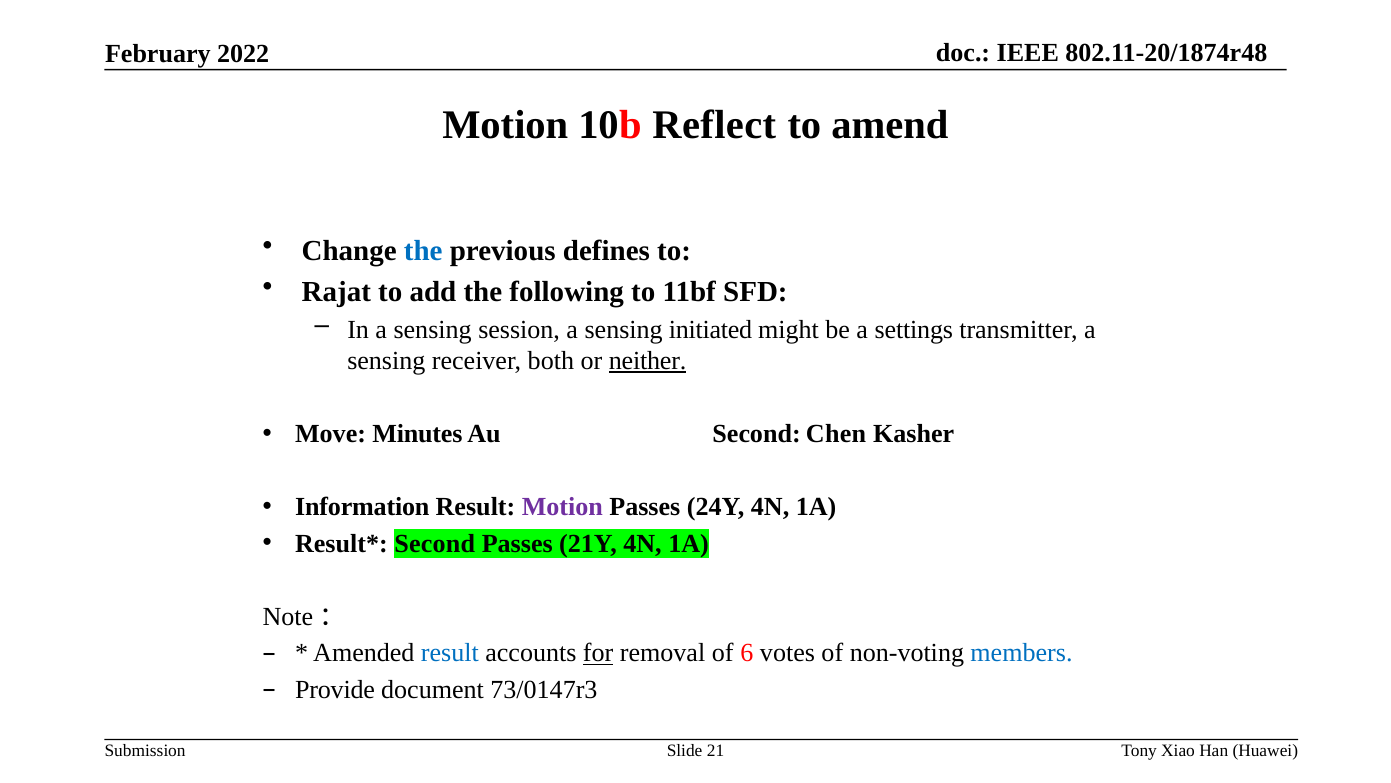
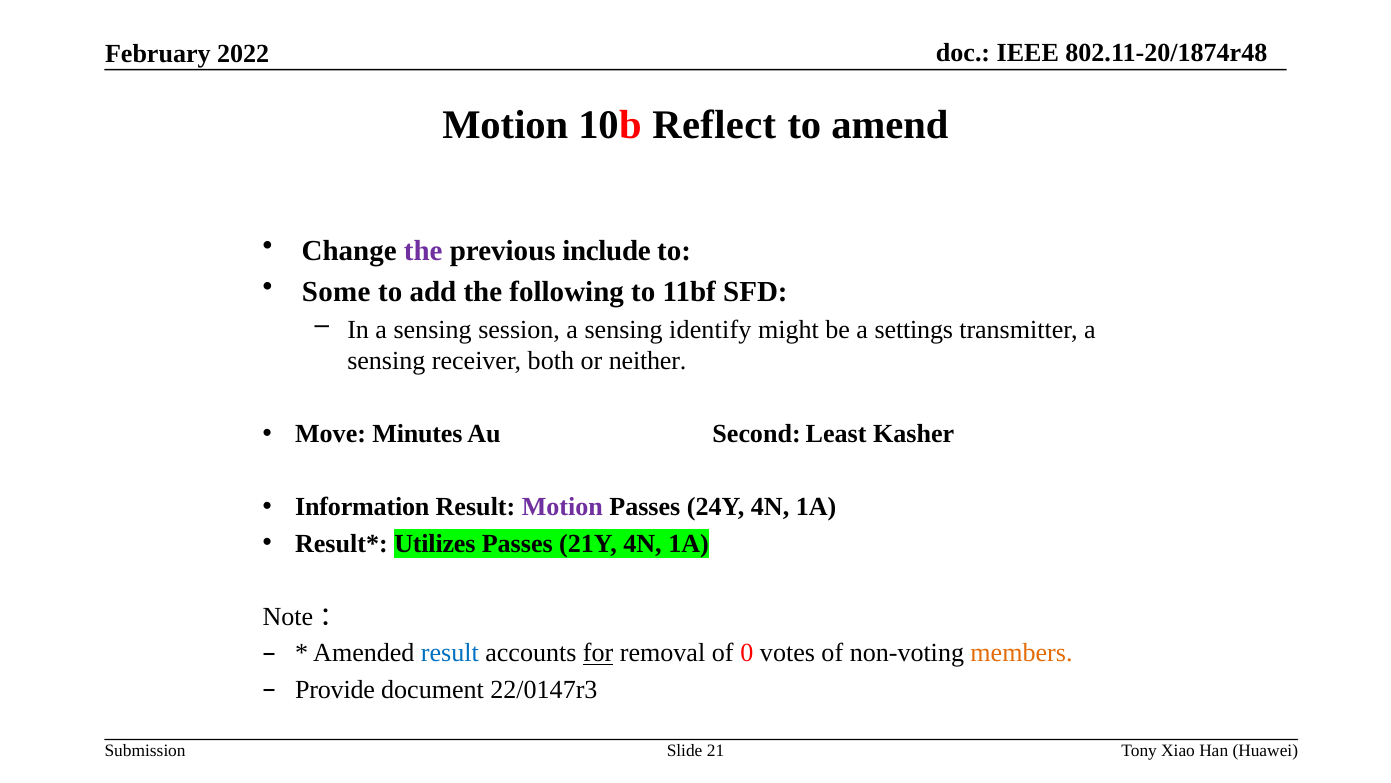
the colour: blue -> purple (423, 251)
defines: defines -> include (607, 251)
Rajat: Rajat -> Some (336, 291)
initiated: initiated -> identify (710, 329)
neither underline: present -> none (648, 361)
Chen: Chen -> Least (836, 434)
Second: Second -> Utilizes (435, 543)
6: 6 -> 0 (747, 653)
members colour: blue -> orange (1021, 653)
73/0147r3: 73/0147r3 -> 22/0147r3 (544, 689)
